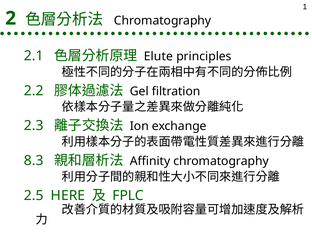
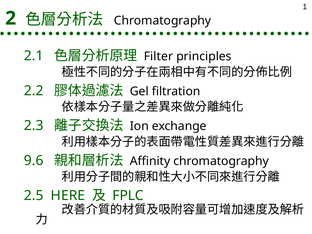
Elute: Elute -> Filter (158, 56)
8.3: 8.3 -> 9.6 (34, 161)
